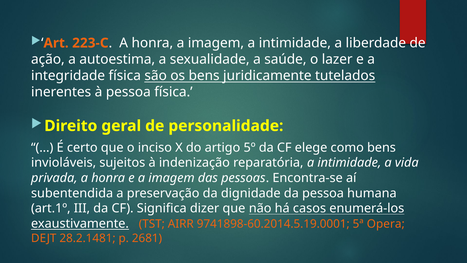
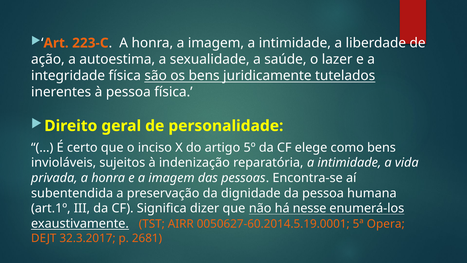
casos: casos -> nesse (310, 208)
9741898-60.2014.5.19.0001: 9741898-60.2014.5.19.0001 -> 0050627-60.2014.5.19.0001 (273, 224)
28.2.1481: 28.2.1481 -> 32.3.2017 (88, 238)
